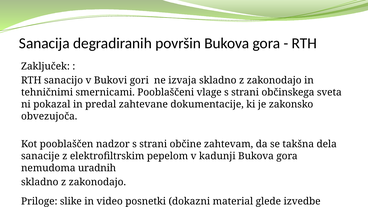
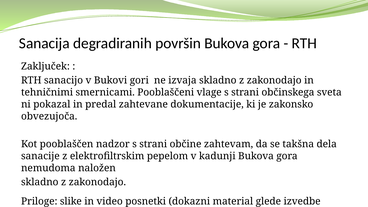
uradnih: uradnih -> naložen (97, 168)
